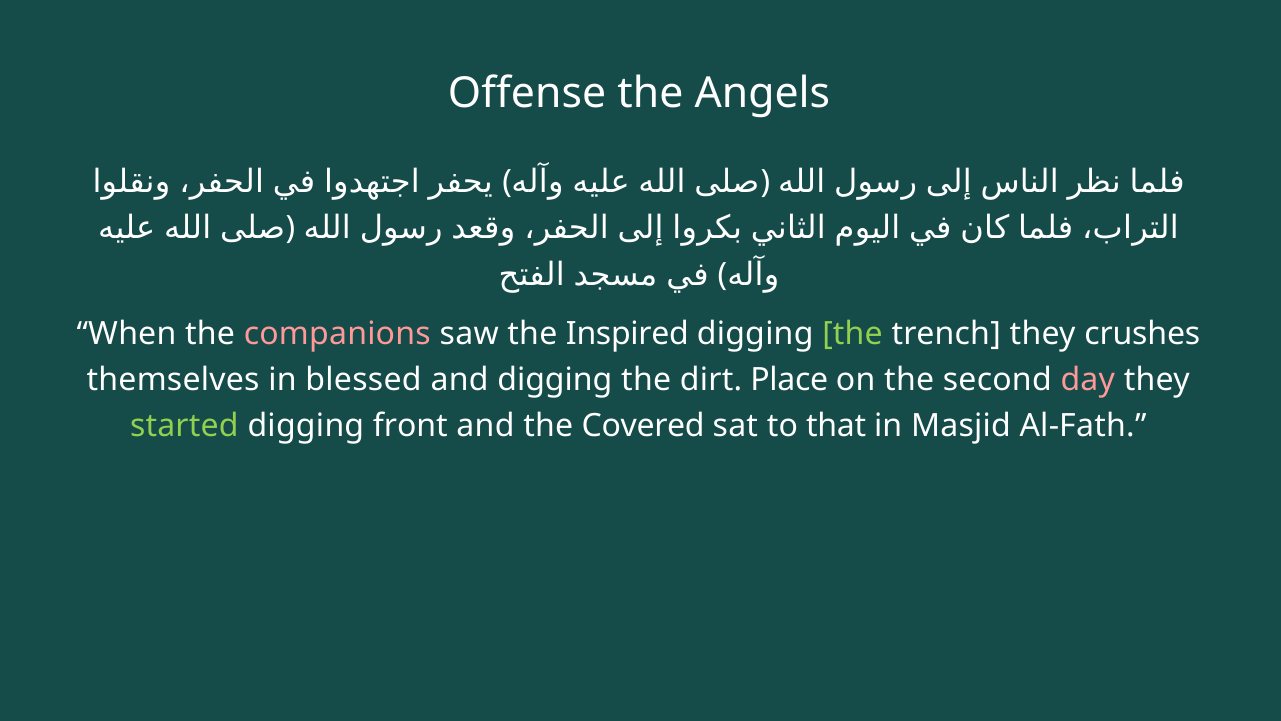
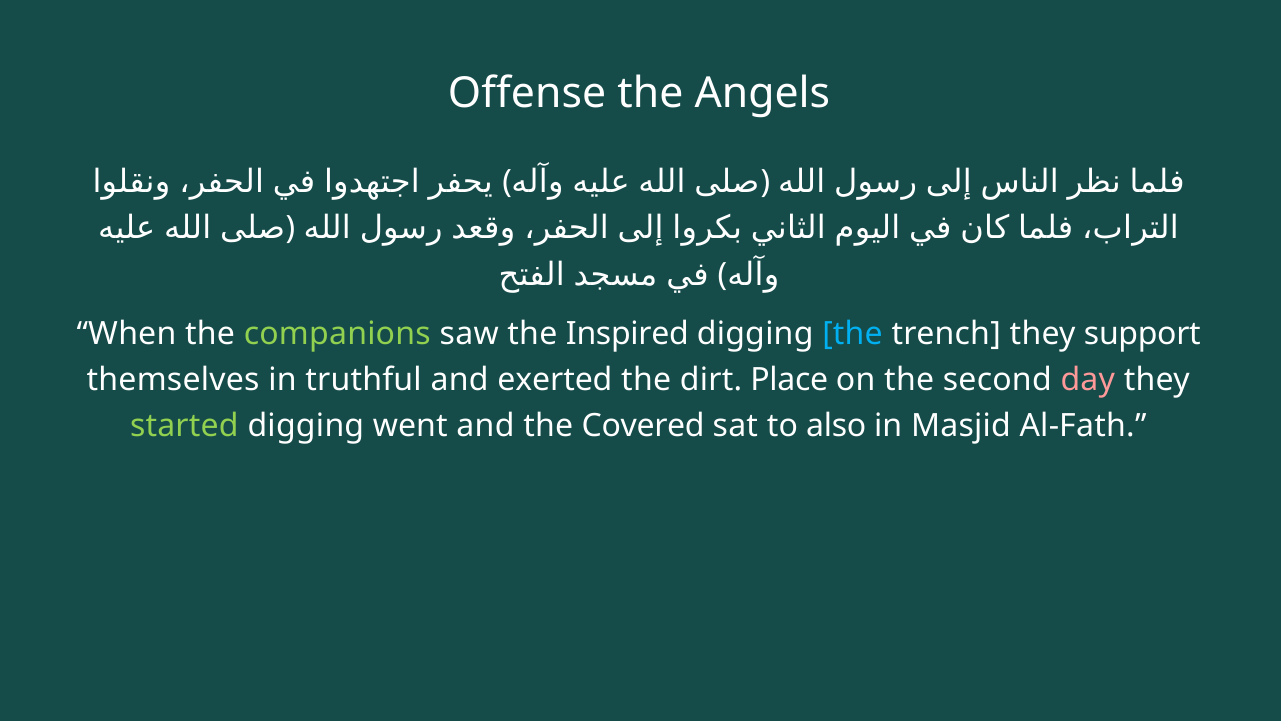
companions colour: pink -> light green (337, 334)
the colour: light green -> light blue (852, 334)
crushes: crushes -> support (1142, 334)
blessed: blessed -> truthful (364, 380)
and digging: digging -> exerted (555, 380)
front: front -> went (410, 426)
that: that -> also (836, 426)
